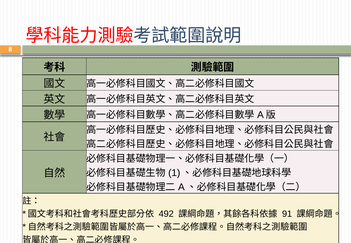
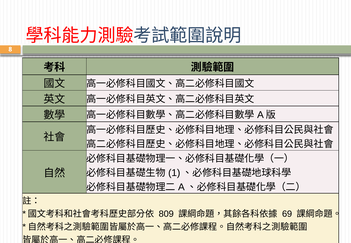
492: 492 -> 809 (166, 214)
91: 91 -> 69 (287, 214)
